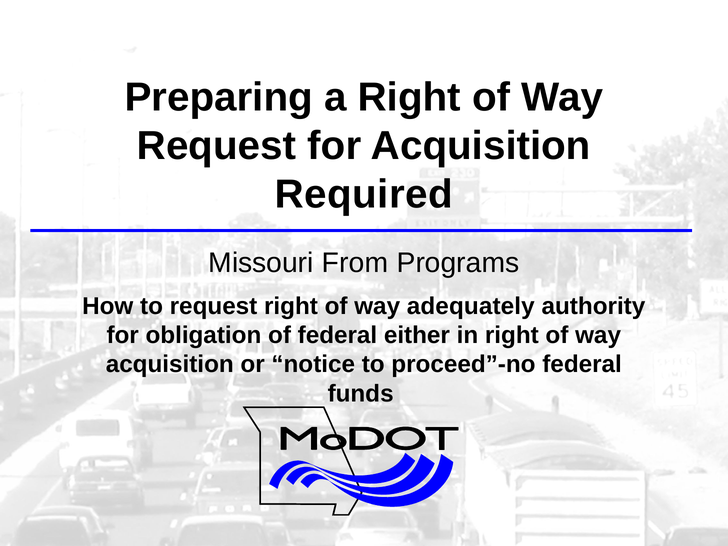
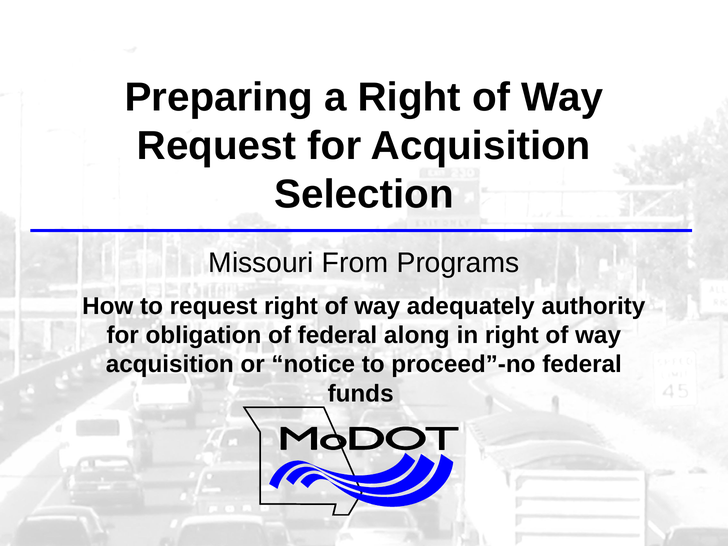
Required: Required -> Selection (364, 194)
either: either -> along (417, 335)
